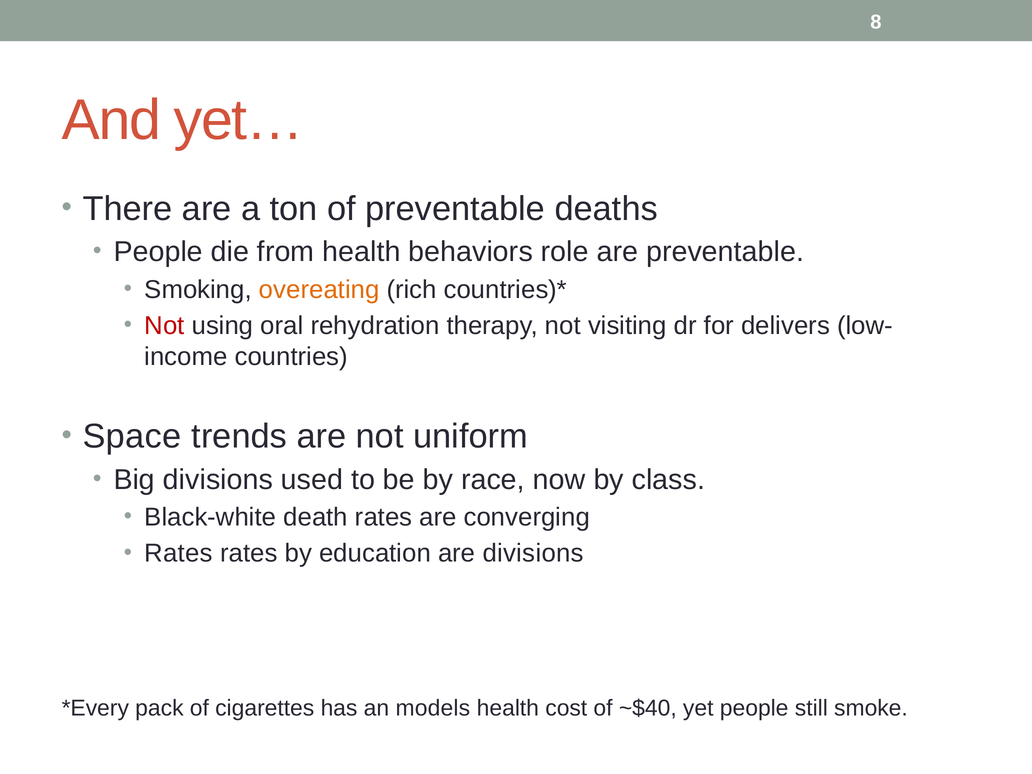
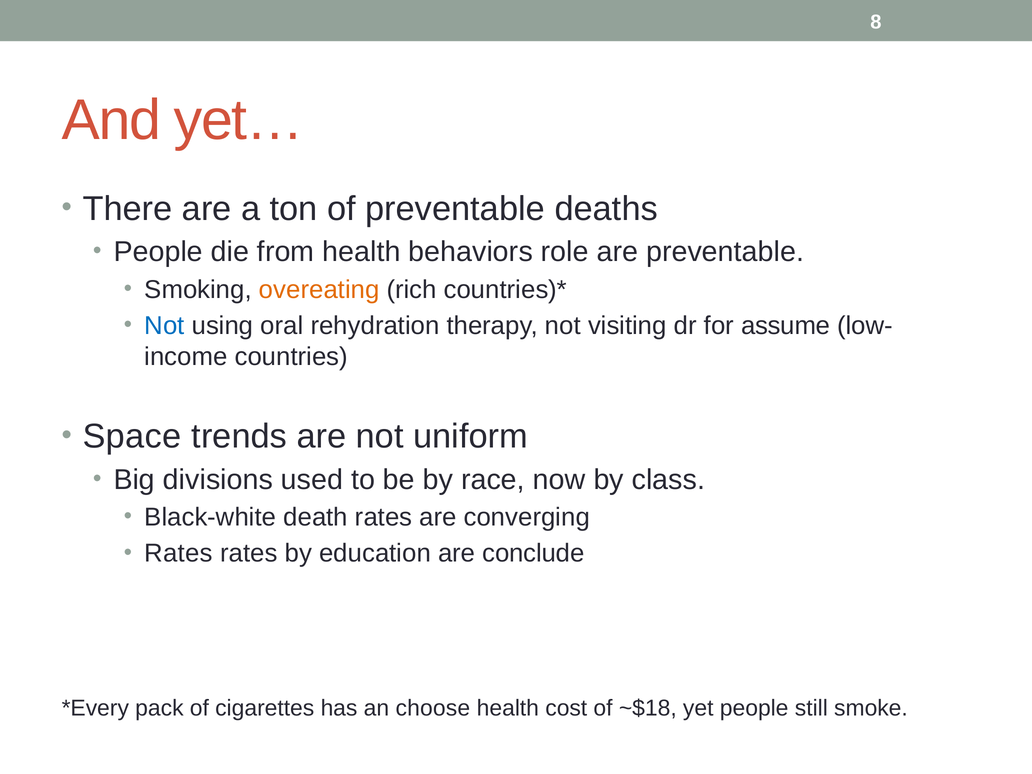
Not colour: red -> blue (165, 326)
delivers: delivers -> assume (786, 326)
are divisions: divisions -> conclude (533, 553)
models: models -> choose (433, 708)
~$40: ~$40 -> ~$18 (648, 708)
